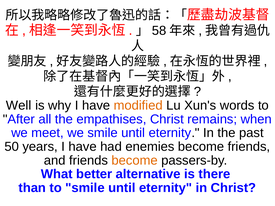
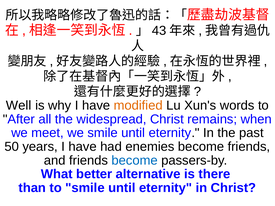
58: 58 -> 43 (159, 31)
empathises: empathises -> widespread (111, 119)
become colour: orange -> blue (135, 161)
